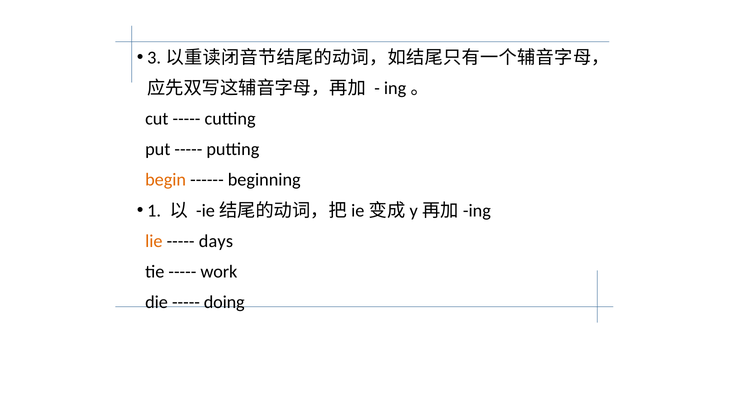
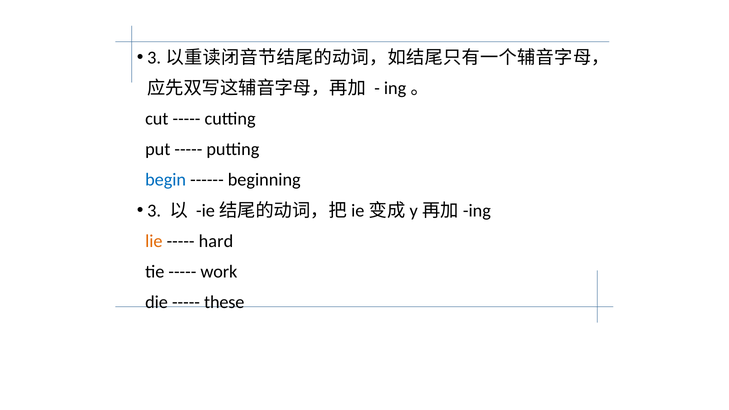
begin colour: orange -> blue (166, 180)
1: 1 -> 3 (154, 211)
days: days -> hard (216, 241)
doing: doing -> these (224, 302)
